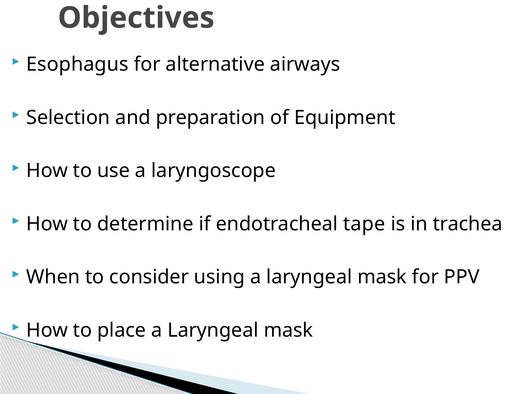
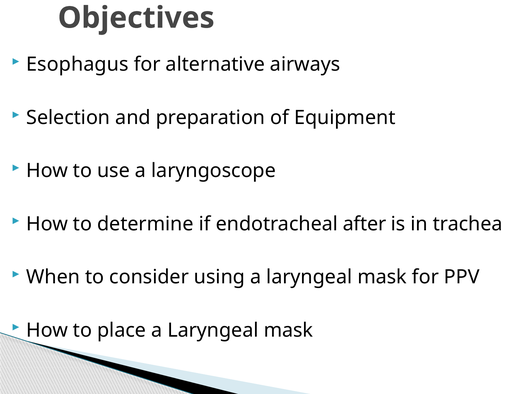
tape: tape -> after (364, 224)
